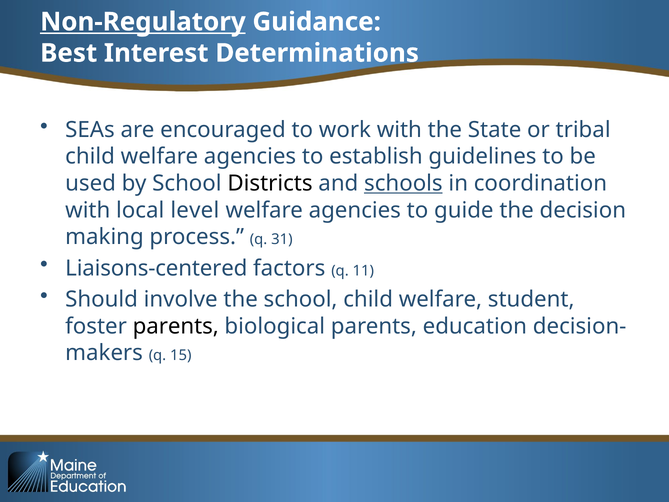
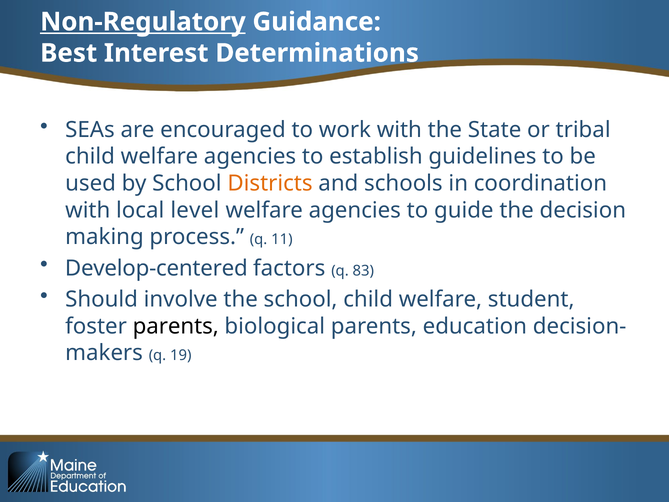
Districts colour: black -> orange (270, 183)
schools underline: present -> none (403, 183)
31: 31 -> 11 (282, 239)
Liaisons-centered: Liaisons-centered -> Develop-centered (156, 268)
11: 11 -> 83 (363, 270)
15: 15 -> 19 (181, 355)
